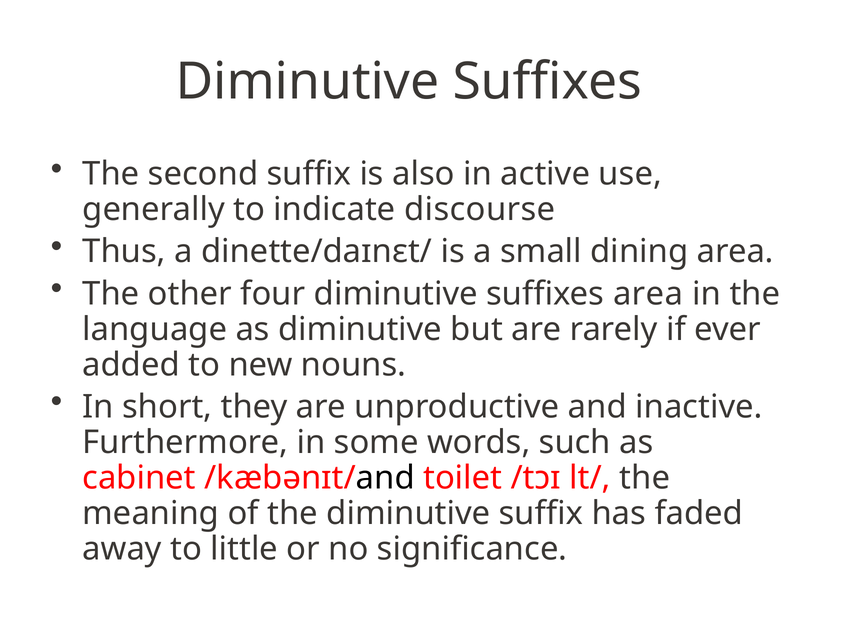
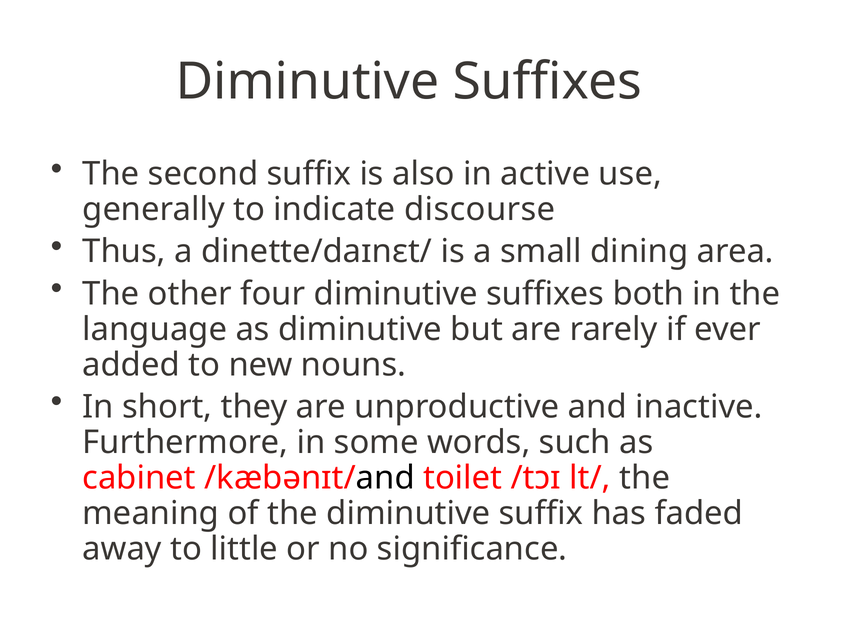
suffixes area: area -> both (648, 294)
